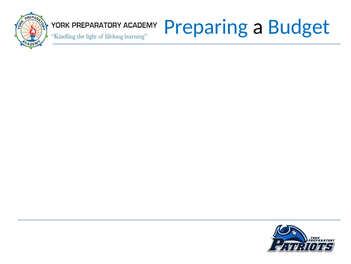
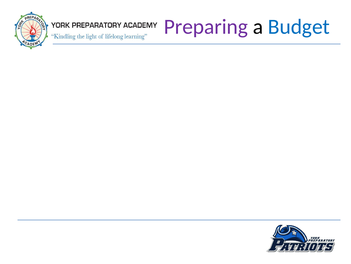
Preparing colour: blue -> purple (206, 27)
